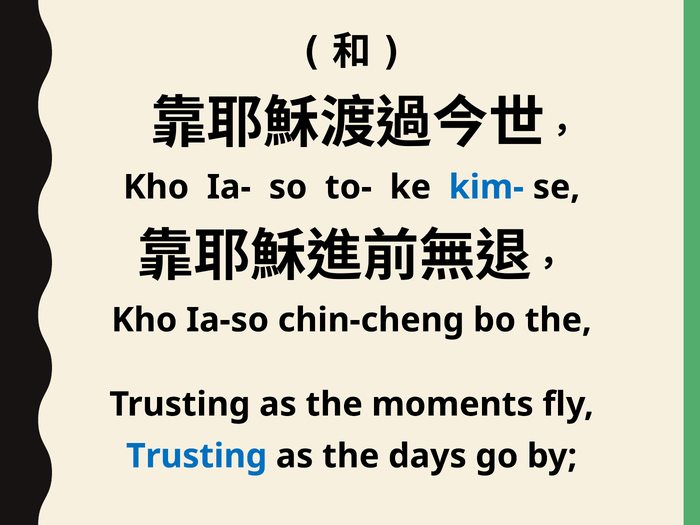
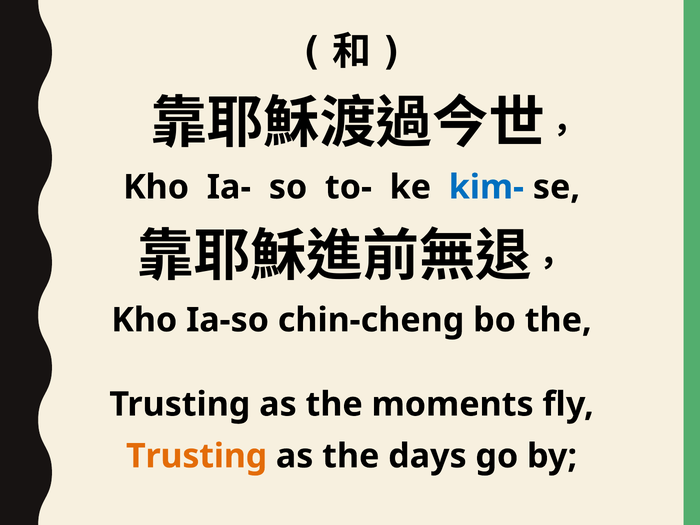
Trusting colour: blue -> orange (197, 456)
